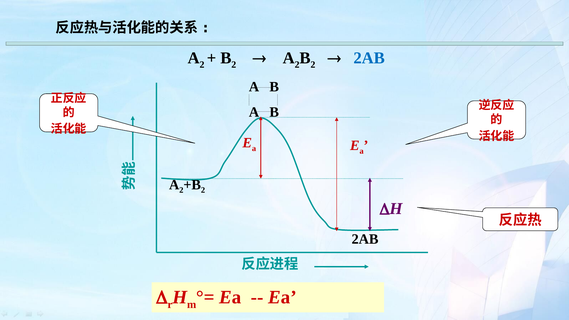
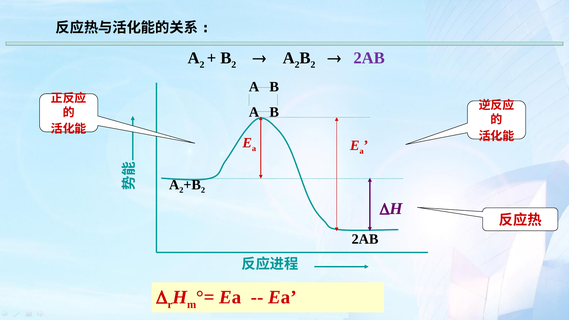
2AB colour: blue -> purple (369, 58)
